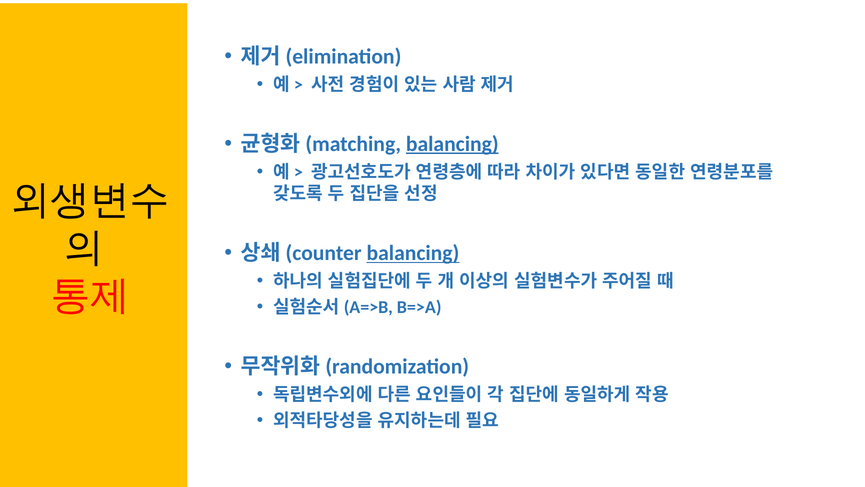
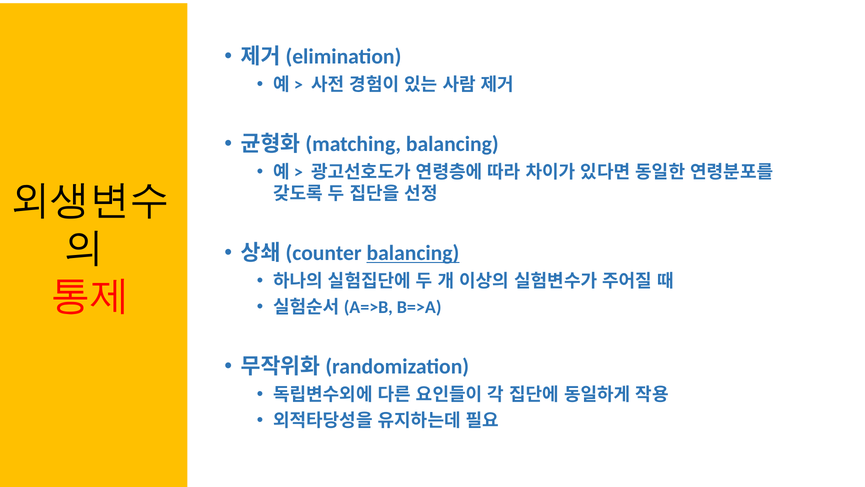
balancing underline: present -> none (452, 144)
